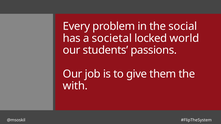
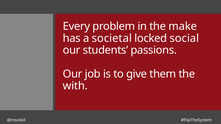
social: social -> make (183, 26)
world: world -> social (184, 38)
